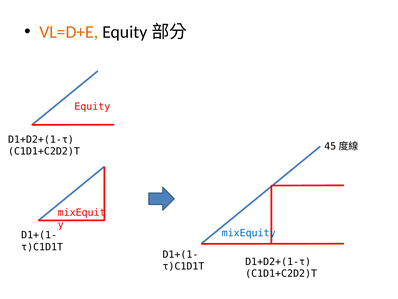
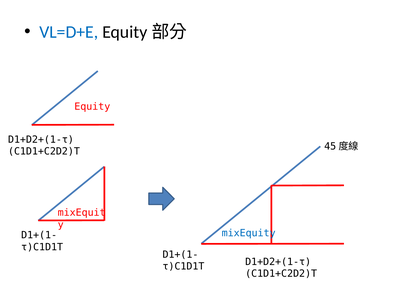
VL=D+E colour: orange -> blue (69, 32)
